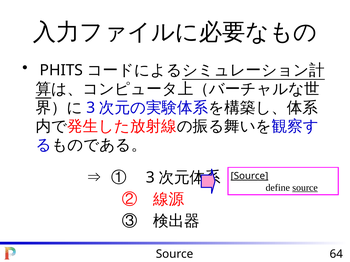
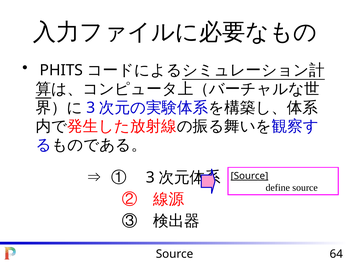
source underline: present -> none (305, 188)
